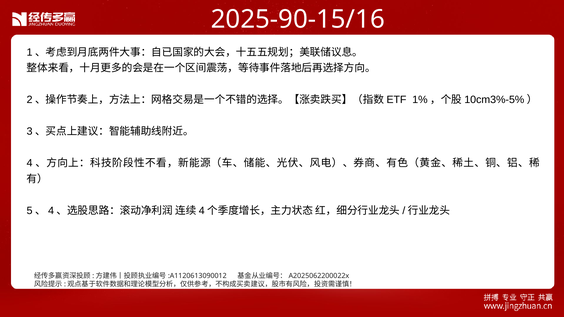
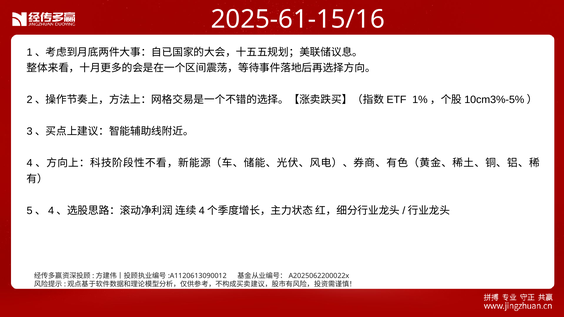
2025-90-15/16: 2025-90-15/16 -> 2025-61-15/16 (298, 19)
